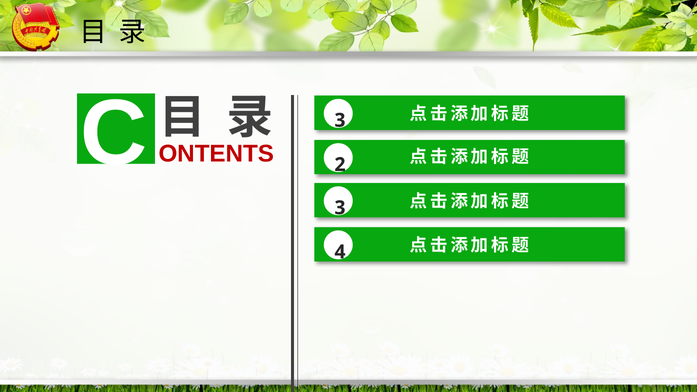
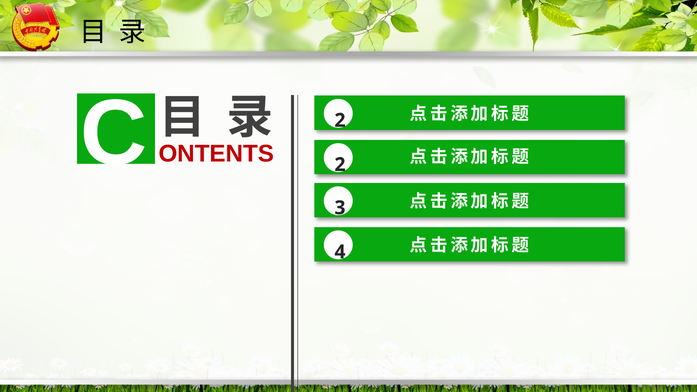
C 3: 3 -> 2 (340, 120)
